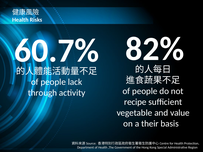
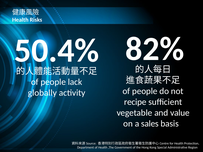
60.7%: 60.7% -> 50.4% (57, 51)
through: through -> globally (42, 93)
their: their -> sales (150, 124)
